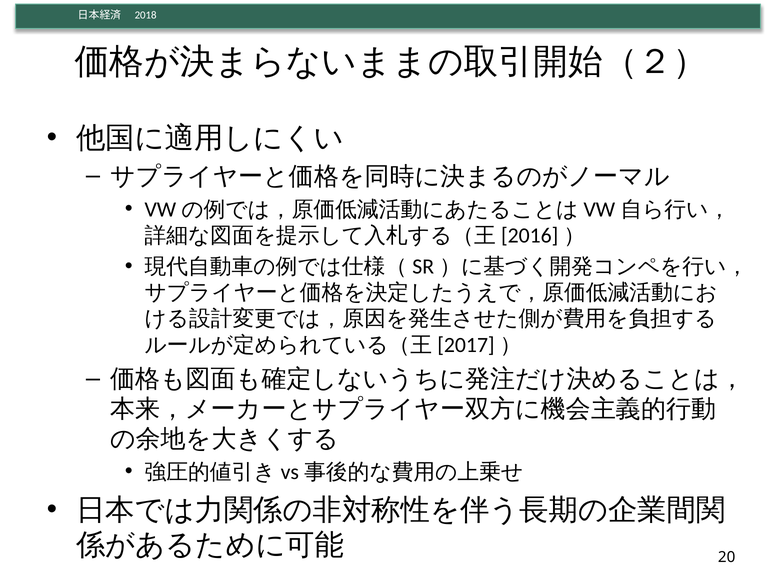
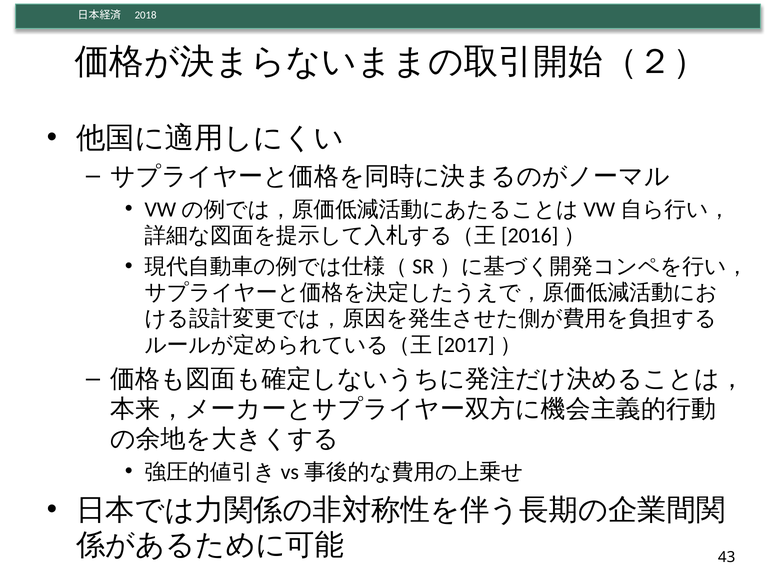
20: 20 -> 43 (727, 558)
